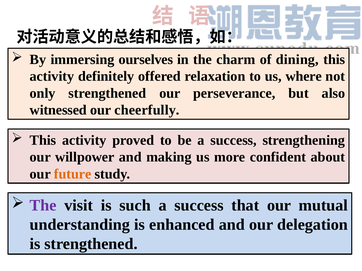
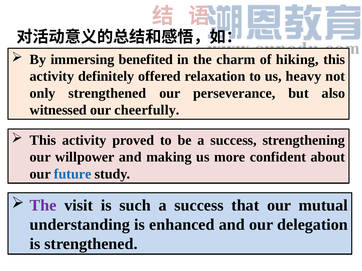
ourselves: ourselves -> benefited (146, 60)
dining: dining -> hiking (297, 60)
where: where -> heavy (304, 76)
future colour: orange -> blue (73, 174)
